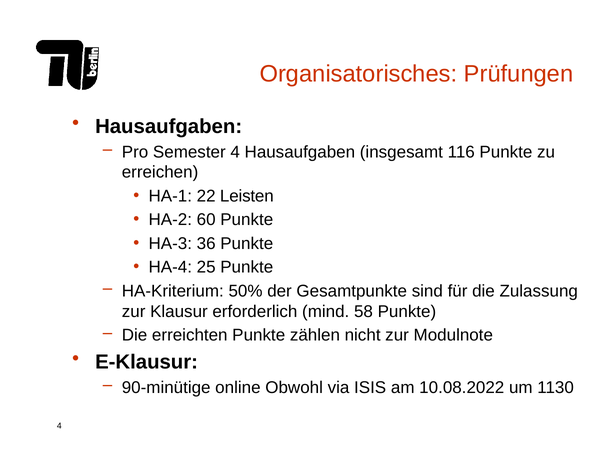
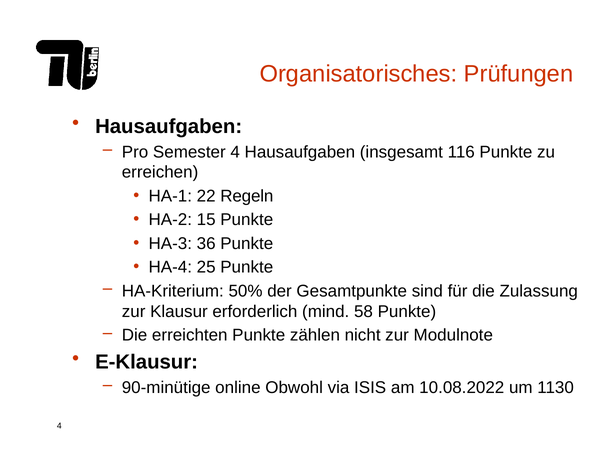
Leisten: Leisten -> Regeln (247, 196)
60: 60 -> 15 (206, 220)
